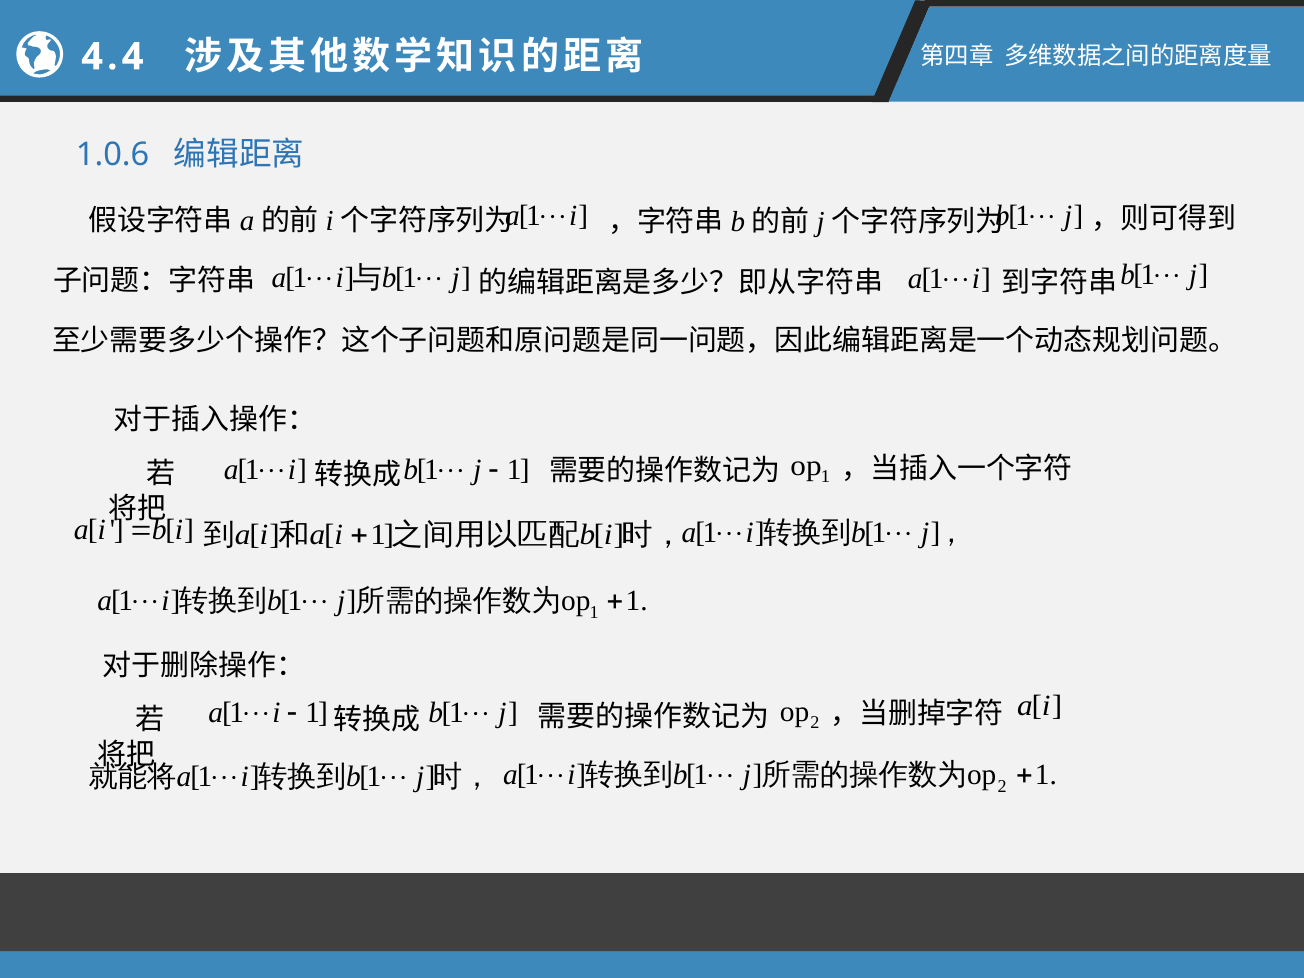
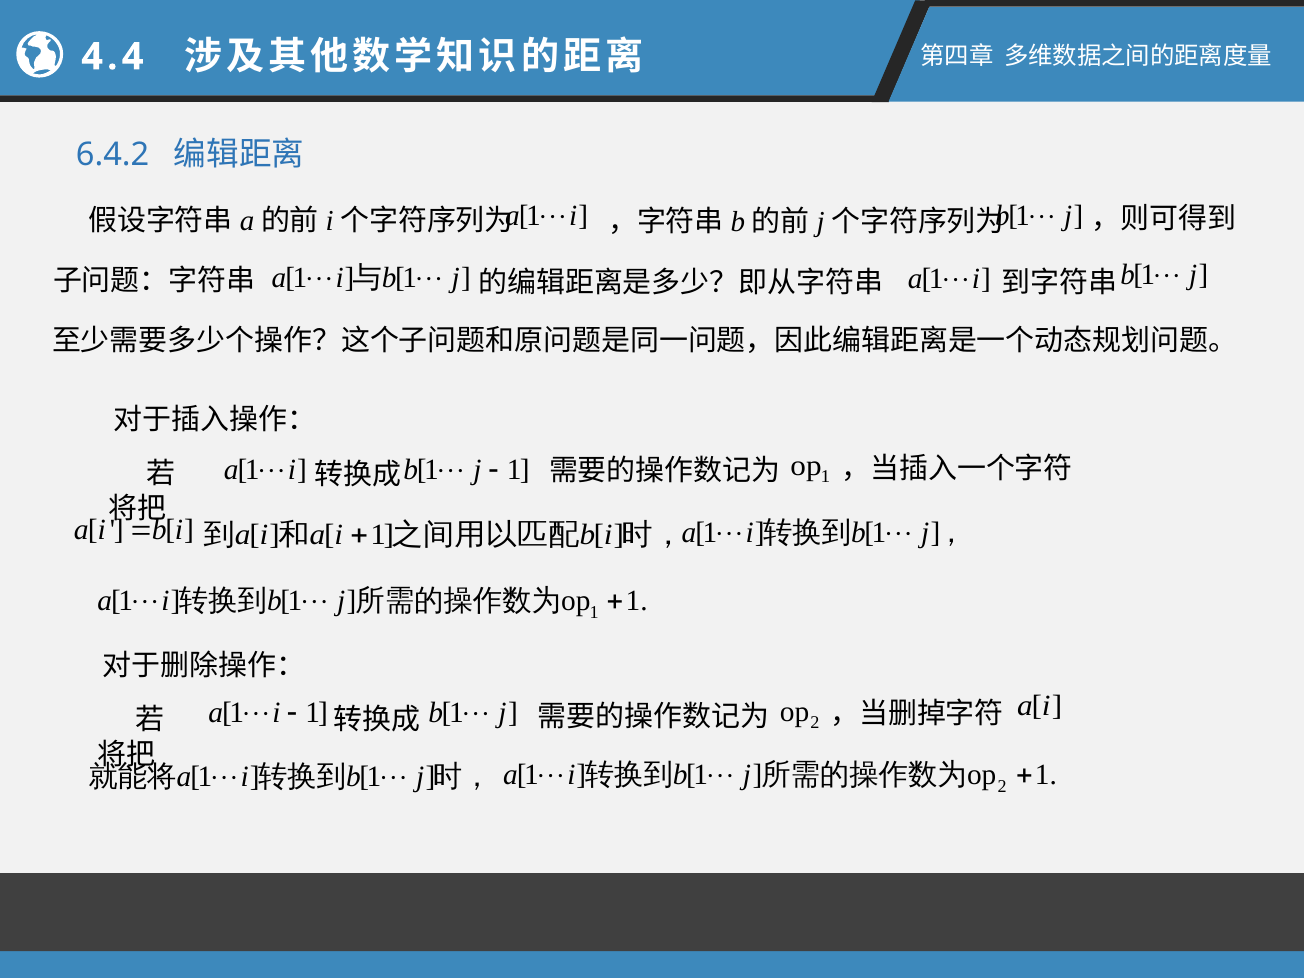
1.0.6: 1.0.6 -> 6.4.2 (113, 155)
